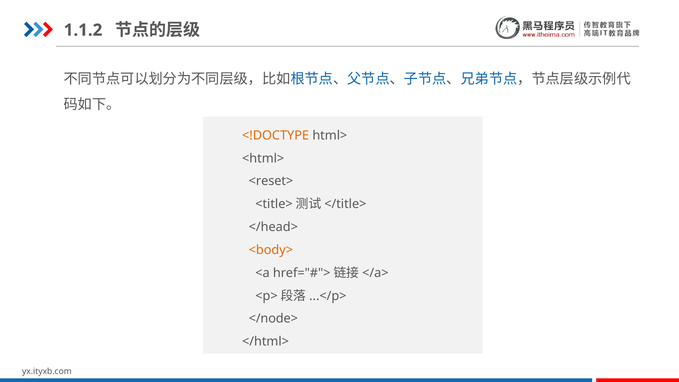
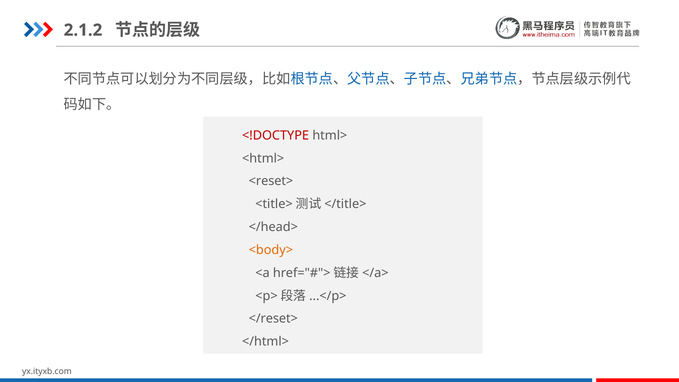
1.1.2: 1.1.2 -> 2.1.2 (83, 30)
<!DOCTYPE colour: orange -> red (276, 135)
</node>: </node> -> </reset> (273, 319)
